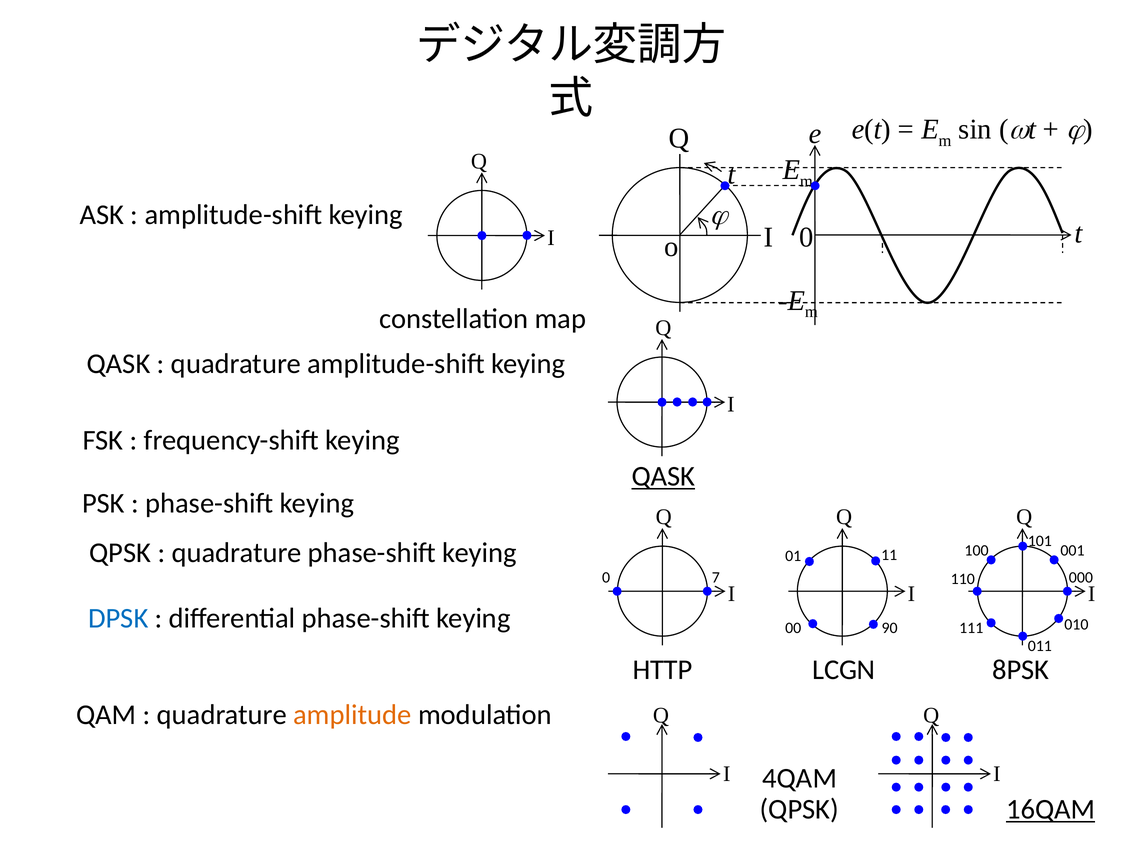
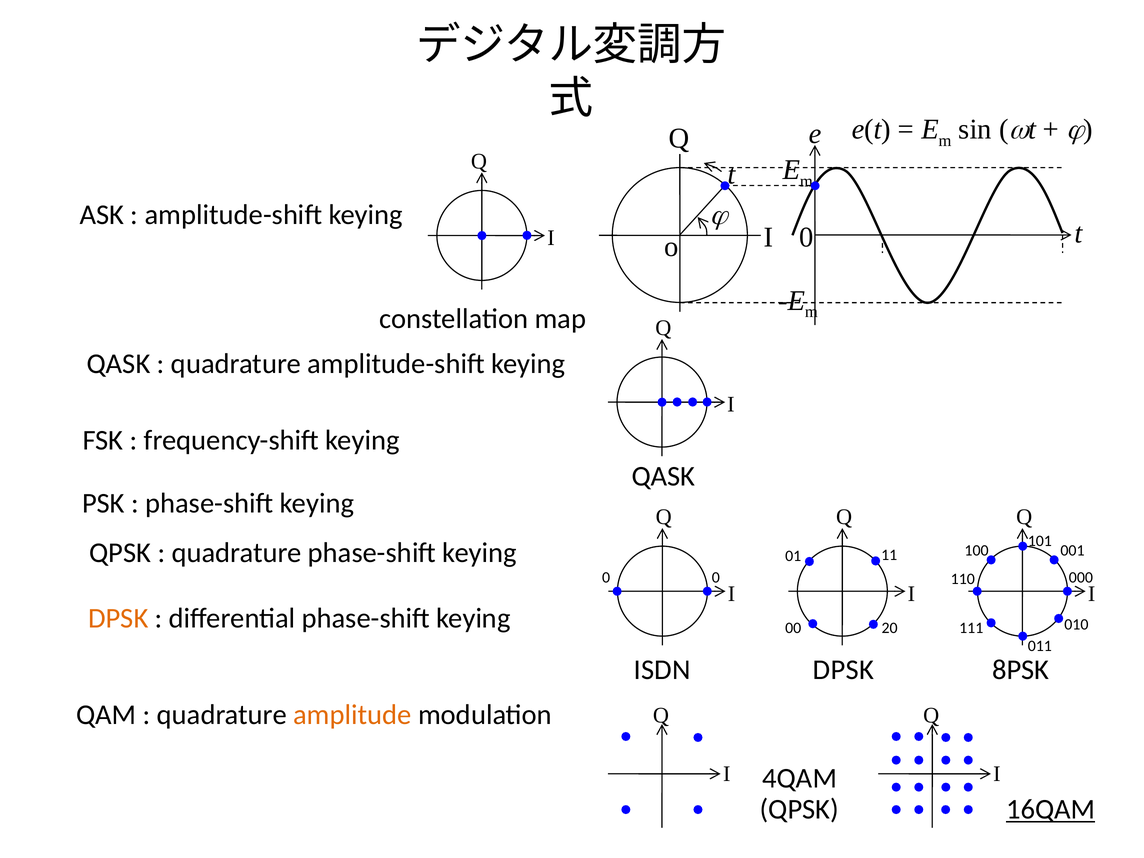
QASK underline: present -> none (663, 476)
0 7: 7 -> 0 (716, 578)
DPSK colour: blue -> orange (118, 618)
90: 90 -> 20 (890, 628)
HTTP: HTTP -> ISDN (662, 670)
LCGN: LCGN -> DPSK (844, 670)
